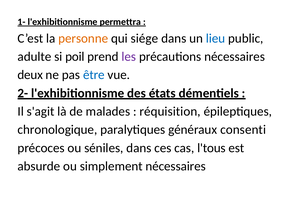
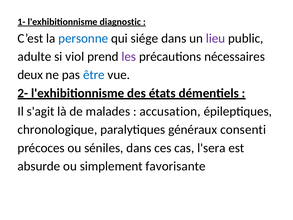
permettra: permettra -> diagnostic (120, 22)
personne colour: orange -> blue (83, 38)
lieu colour: blue -> purple (216, 38)
poil: poil -> viol (75, 57)
réquisition: réquisition -> accusation (170, 111)
l'tous: l'tous -> l'sera (211, 148)
simplement nécessaires: nécessaires -> favorisante (176, 166)
